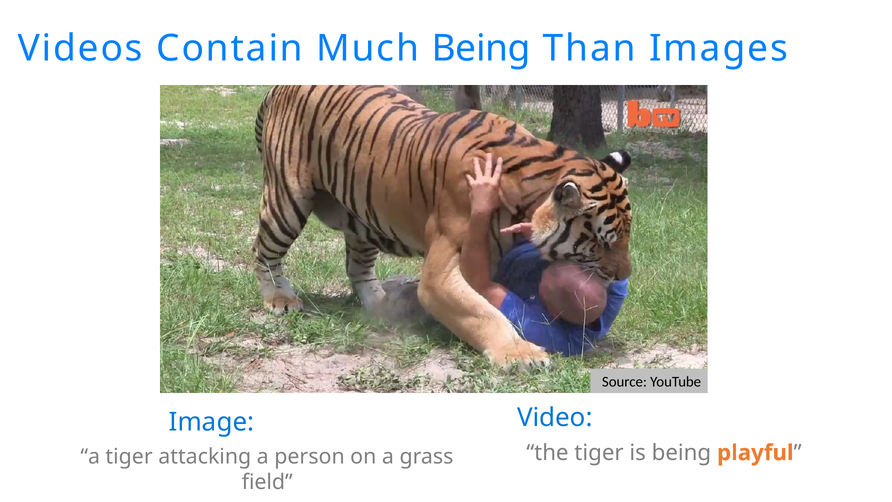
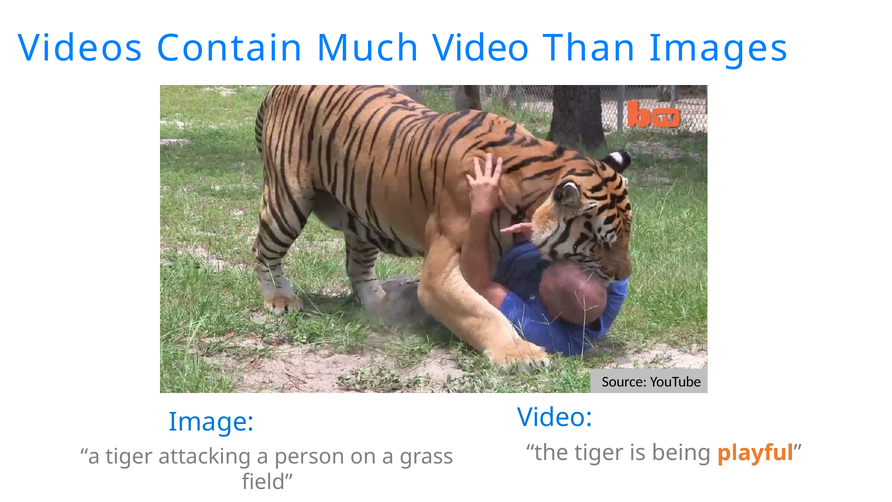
Much Being: Being -> Video (481, 48)
